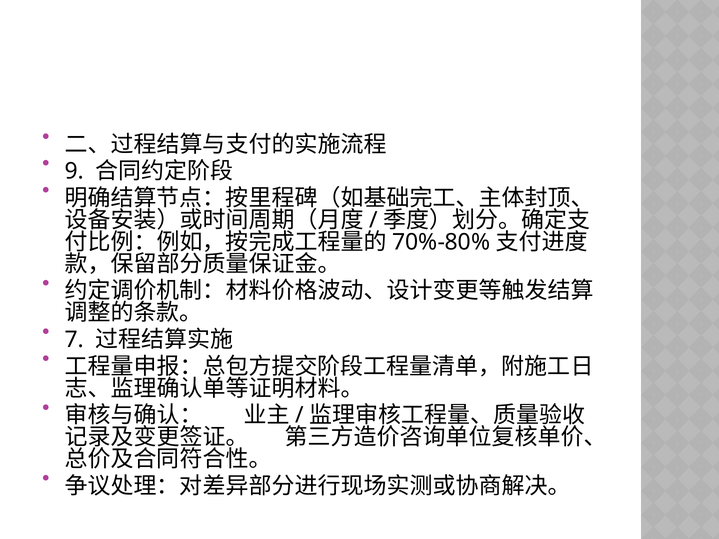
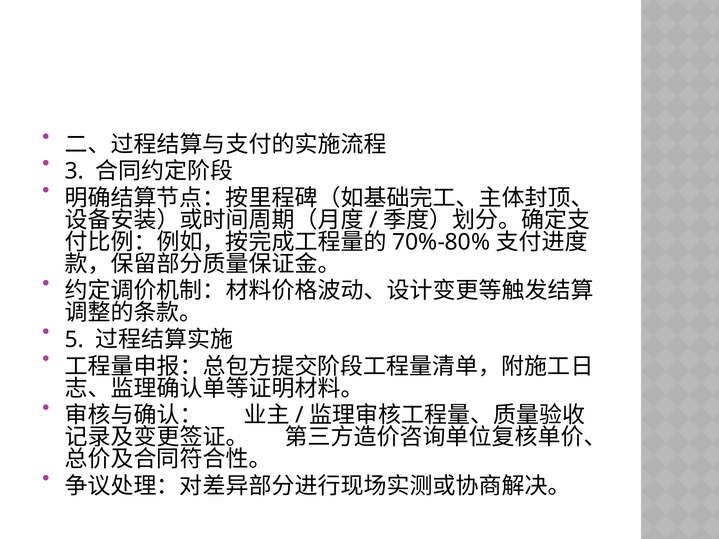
9: 9 -> 3 (74, 171)
7: 7 -> 5 (74, 340)
